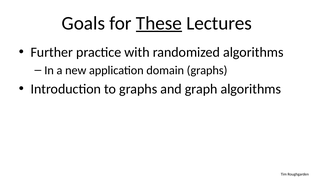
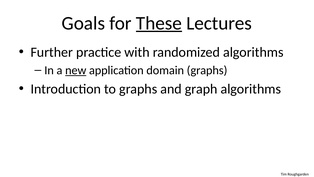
new underline: none -> present (76, 70)
